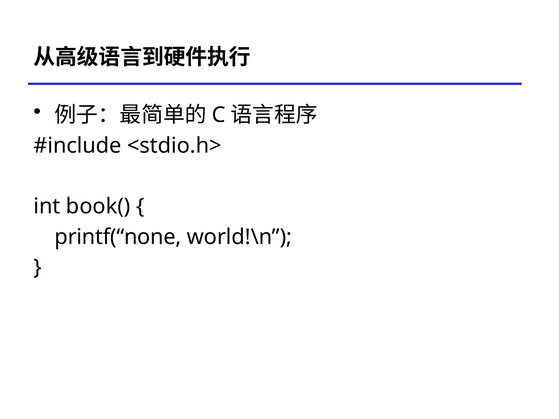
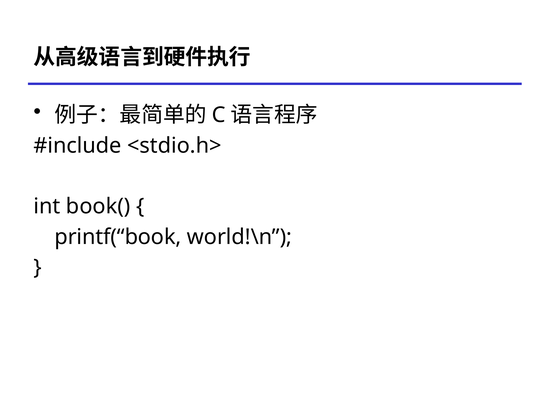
printf(“none: printf(“none -> printf(“book (118, 237)
